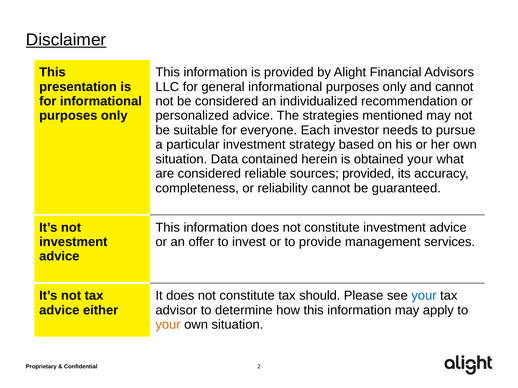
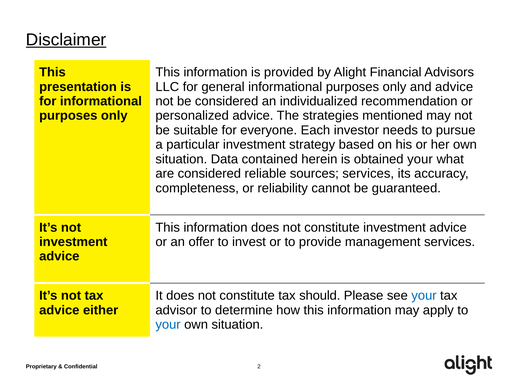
and cannot: cannot -> advice (454, 87)
sources provided: provided -> services (368, 174)
your colour: orange -> blue (168, 325)
